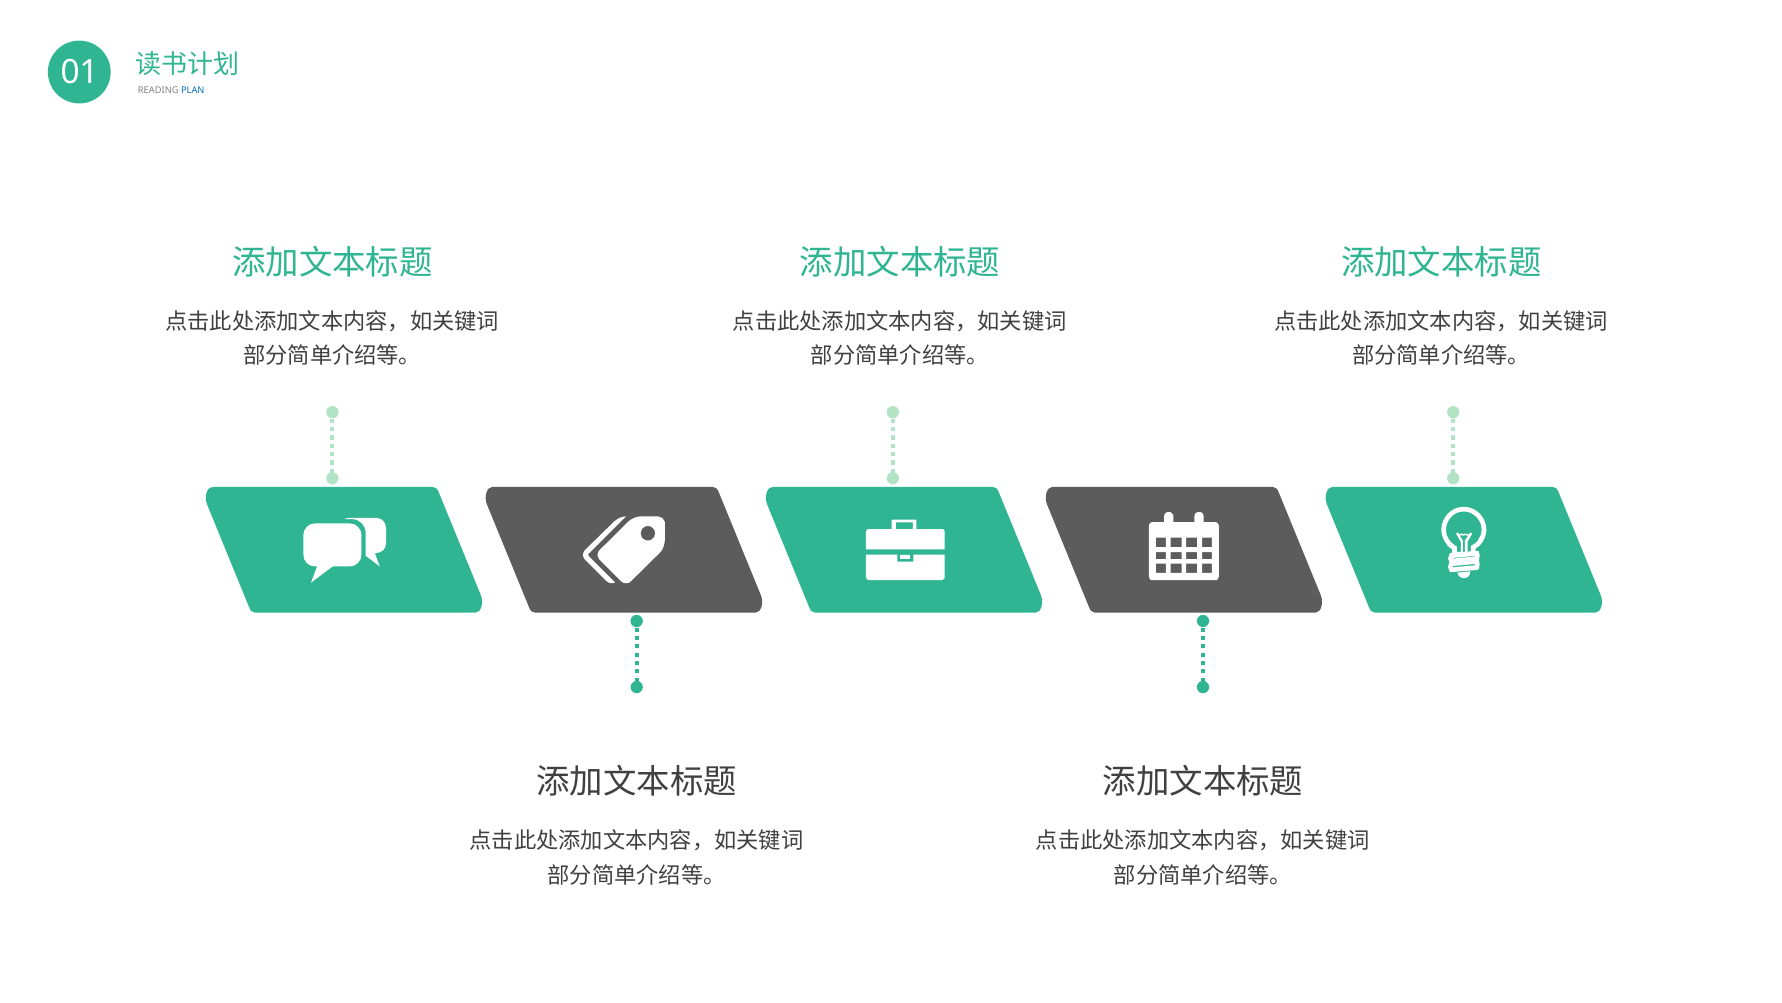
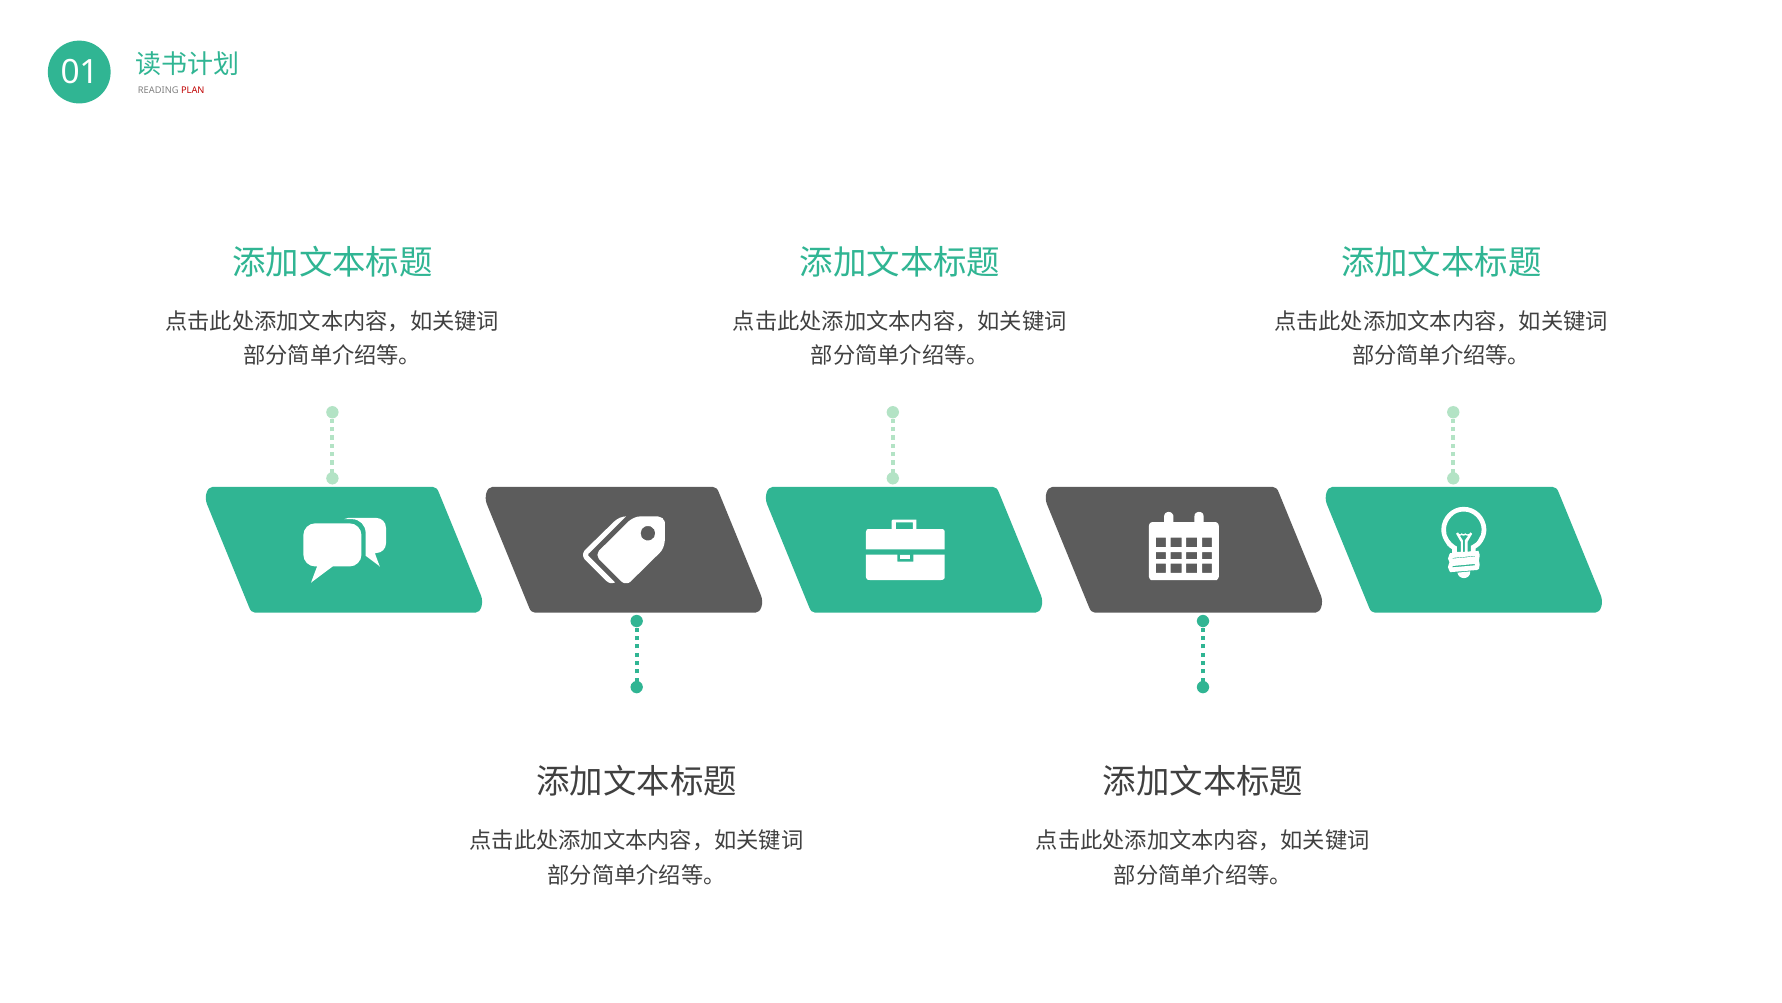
PLAN colour: blue -> red (193, 91)
